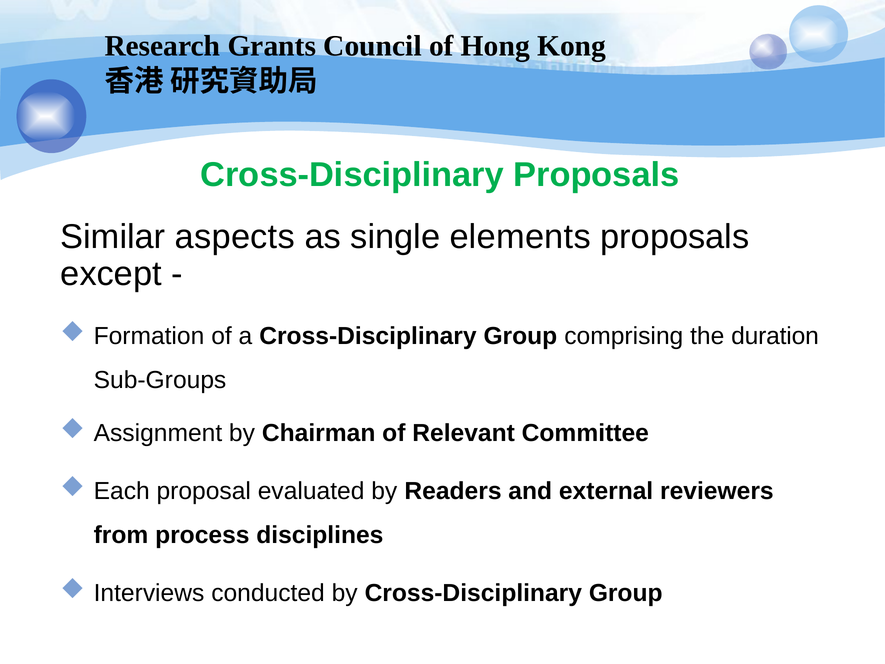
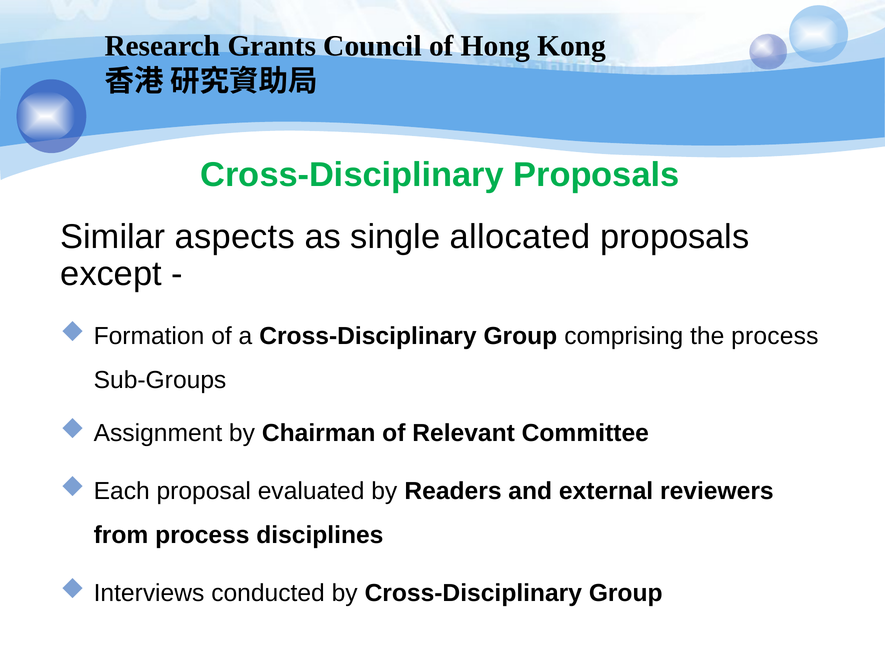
elements: elements -> allocated (520, 237)
the duration: duration -> process (775, 336)
